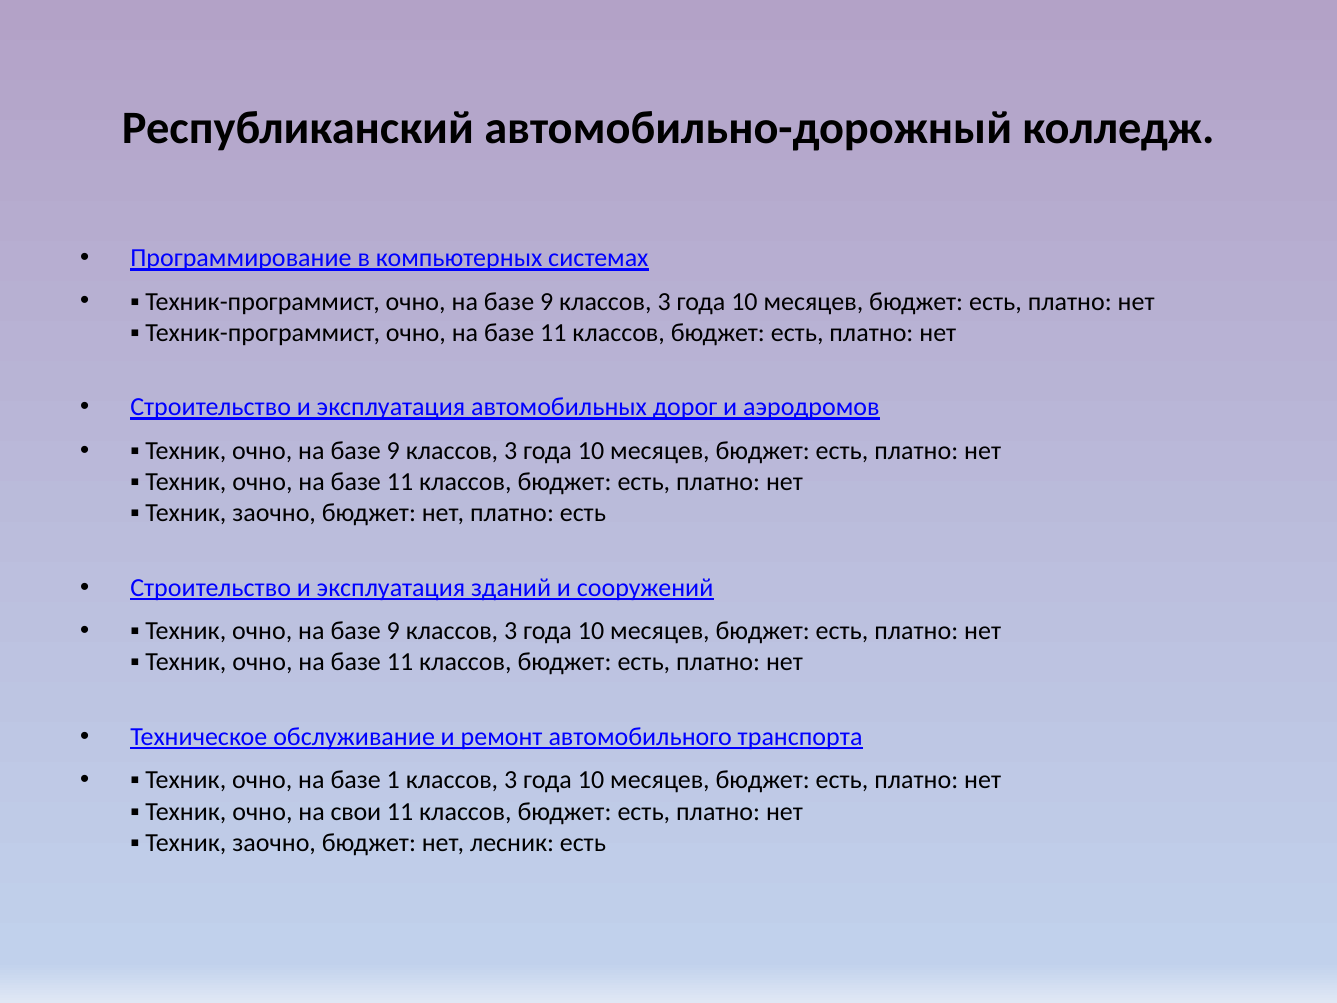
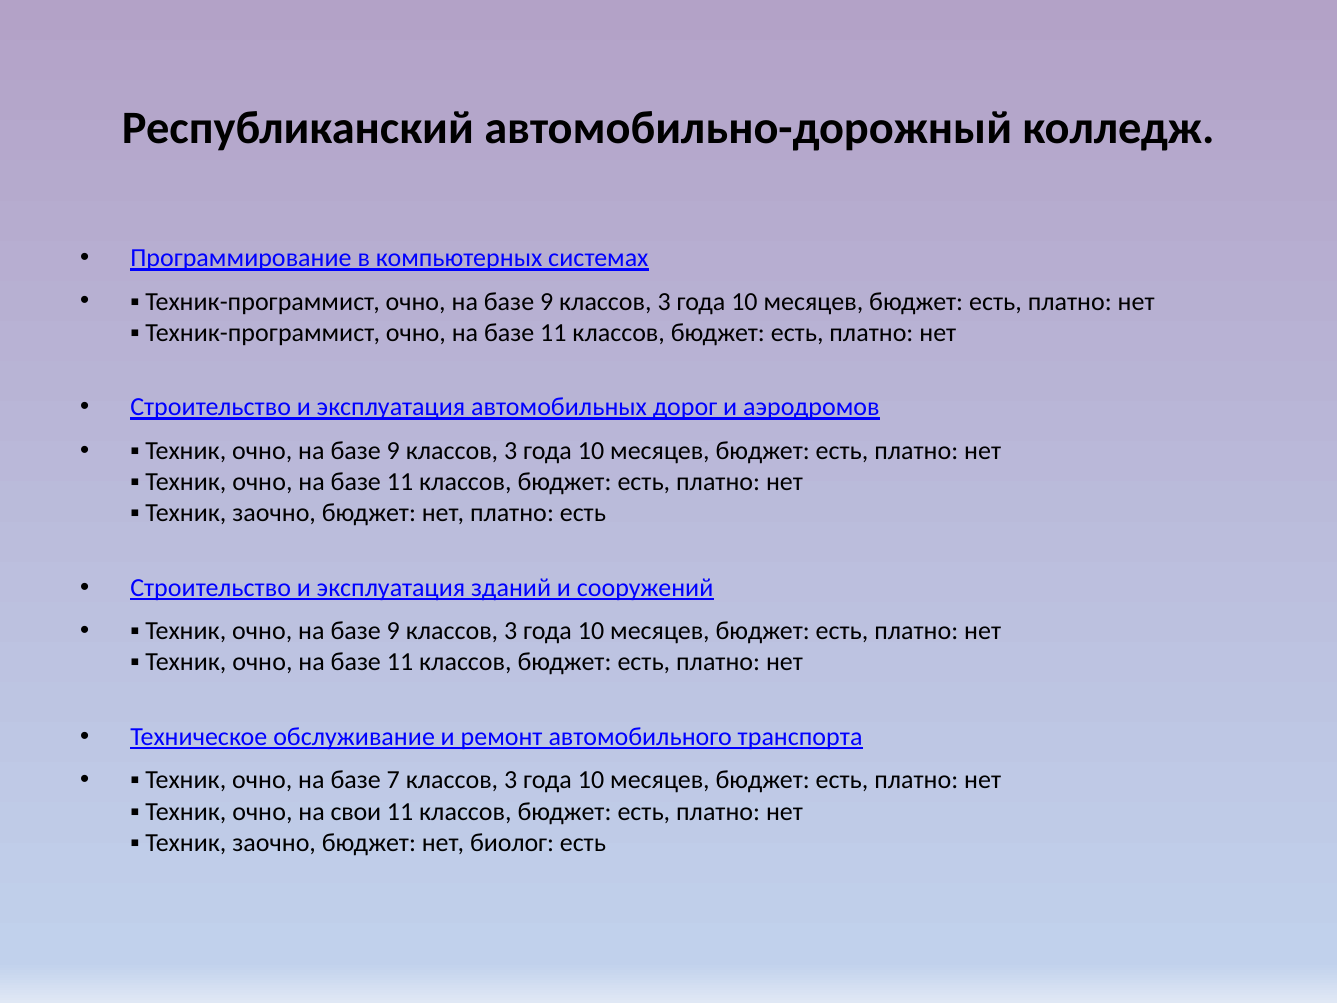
1: 1 -> 7 (393, 780)
лесник: лесник -> биолог (512, 842)
